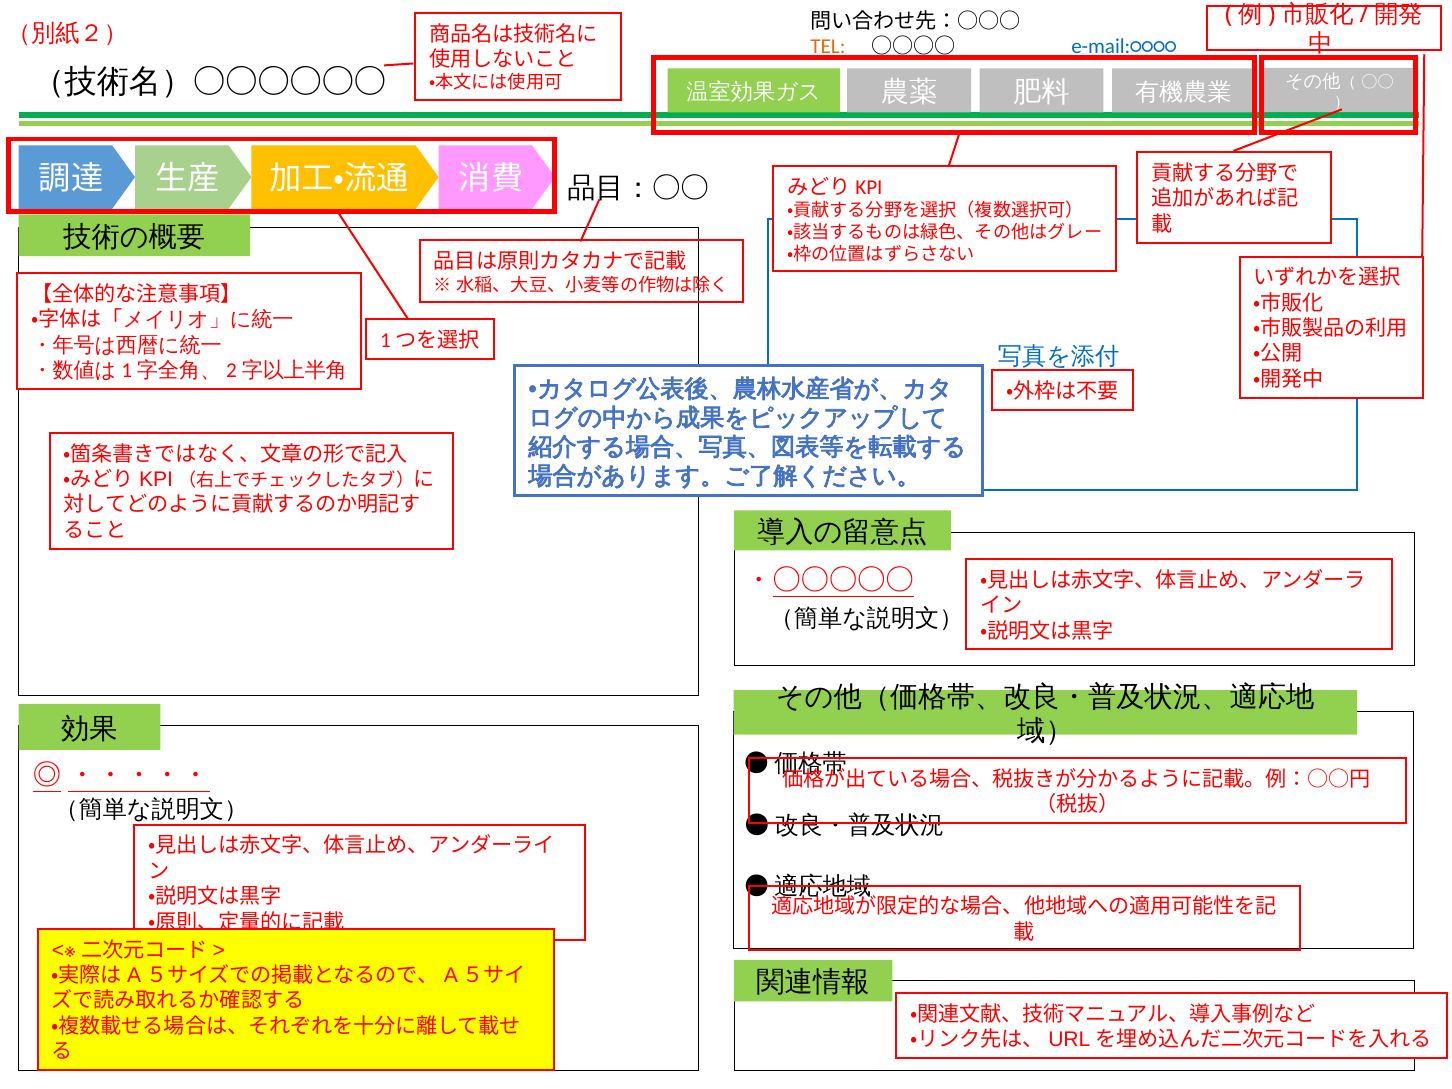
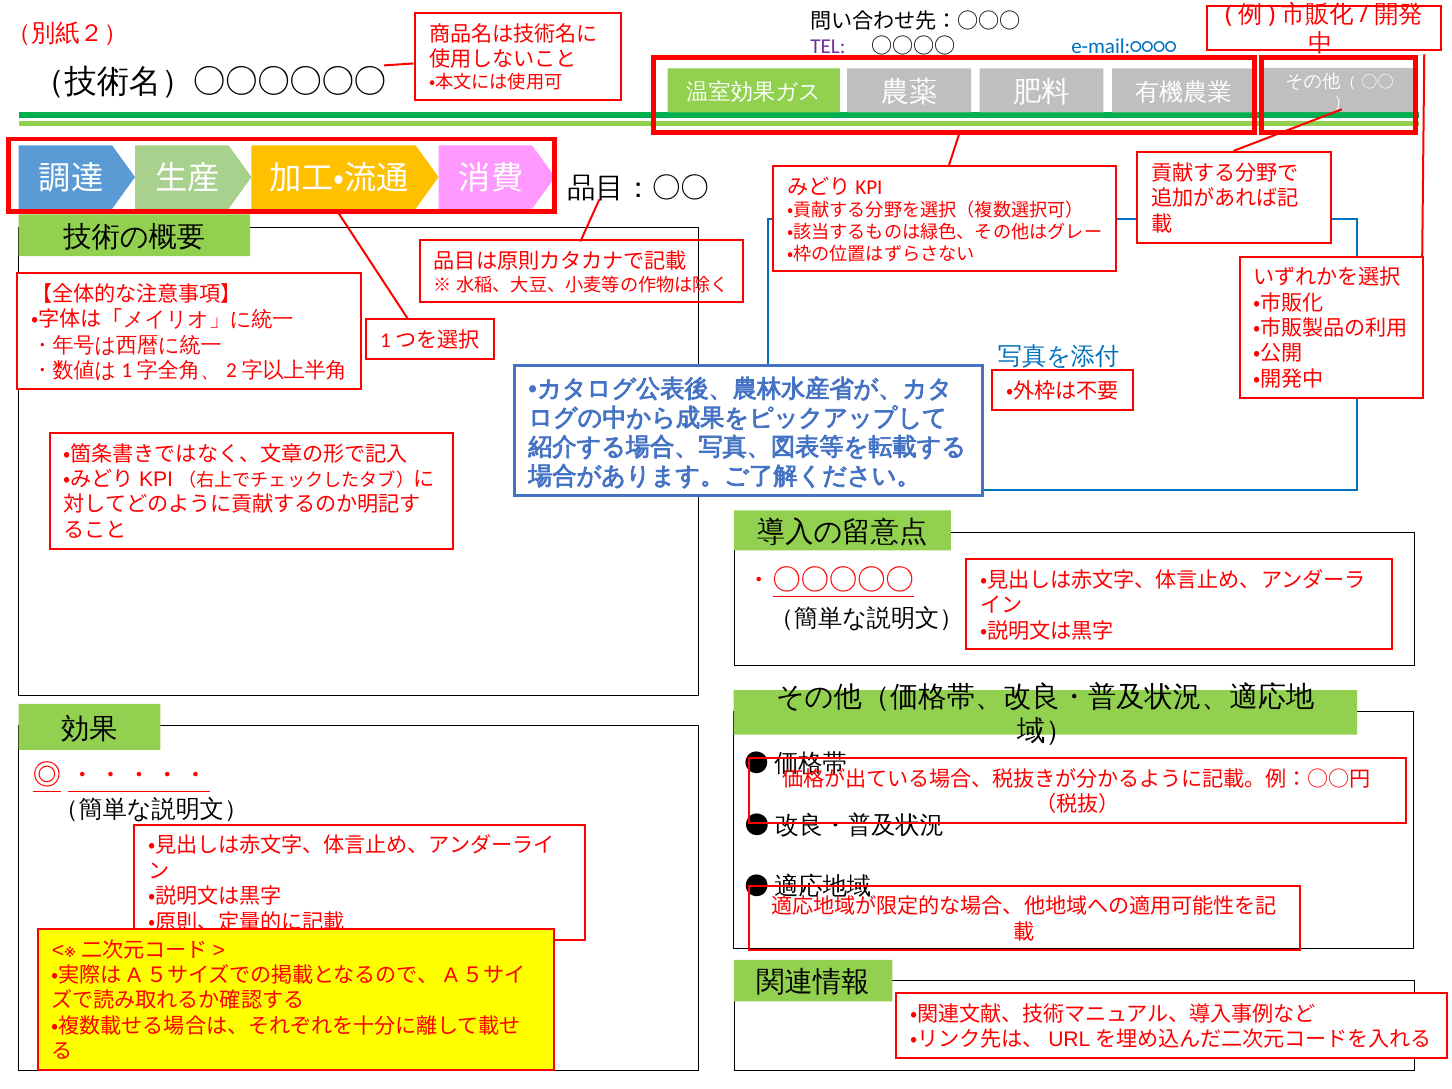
TEL colour: orange -> purple (828, 47)
